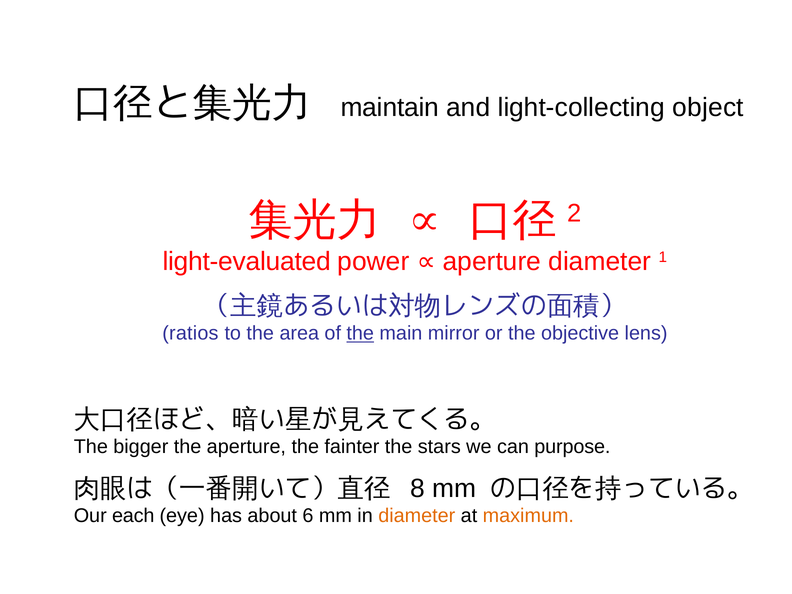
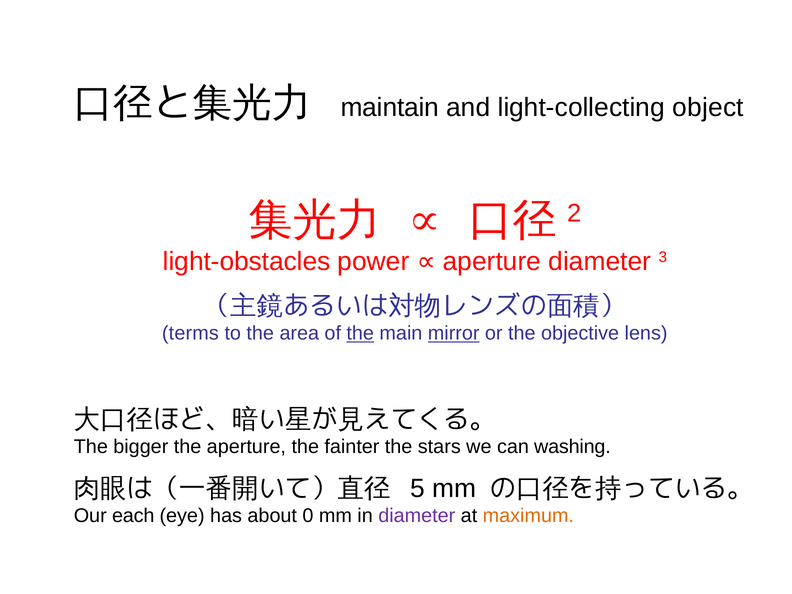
light-evaluated: light-evaluated -> light-obstacles (247, 261)
1: 1 -> 3 (663, 257)
ratios: ratios -> terms (190, 333)
mirror underline: none -> present (454, 333)
purpose: purpose -> washing (572, 447)
8: 8 -> 5 (417, 488)
6: 6 -> 0 (308, 516)
diameter colour: orange -> purple (417, 516)
